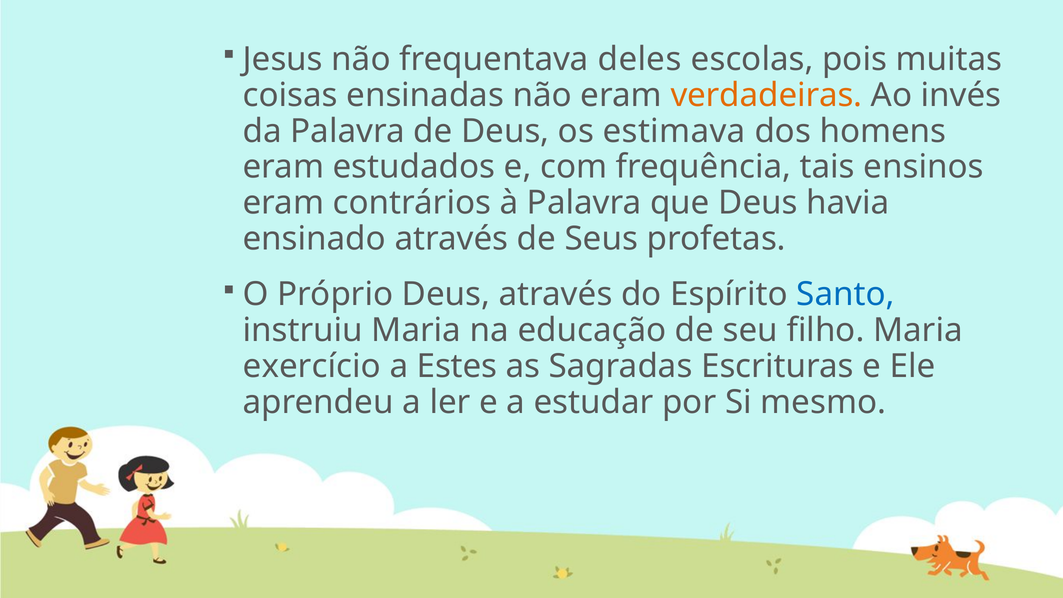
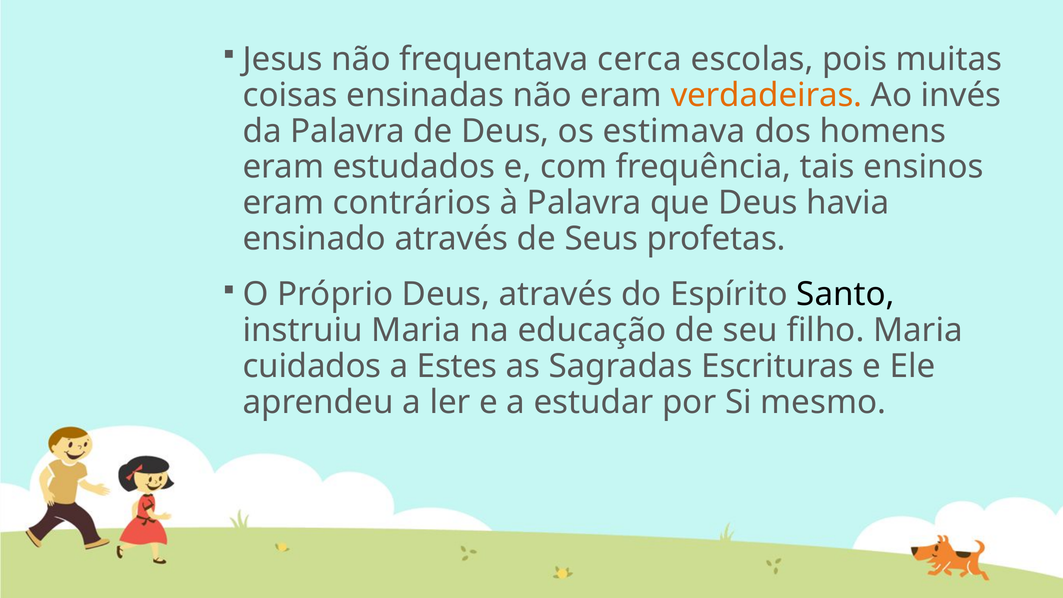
deles: deles -> cerca (640, 59)
Santo colour: blue -> black (846, 294)
exercício: exercício -> cuidados (312, 366)
